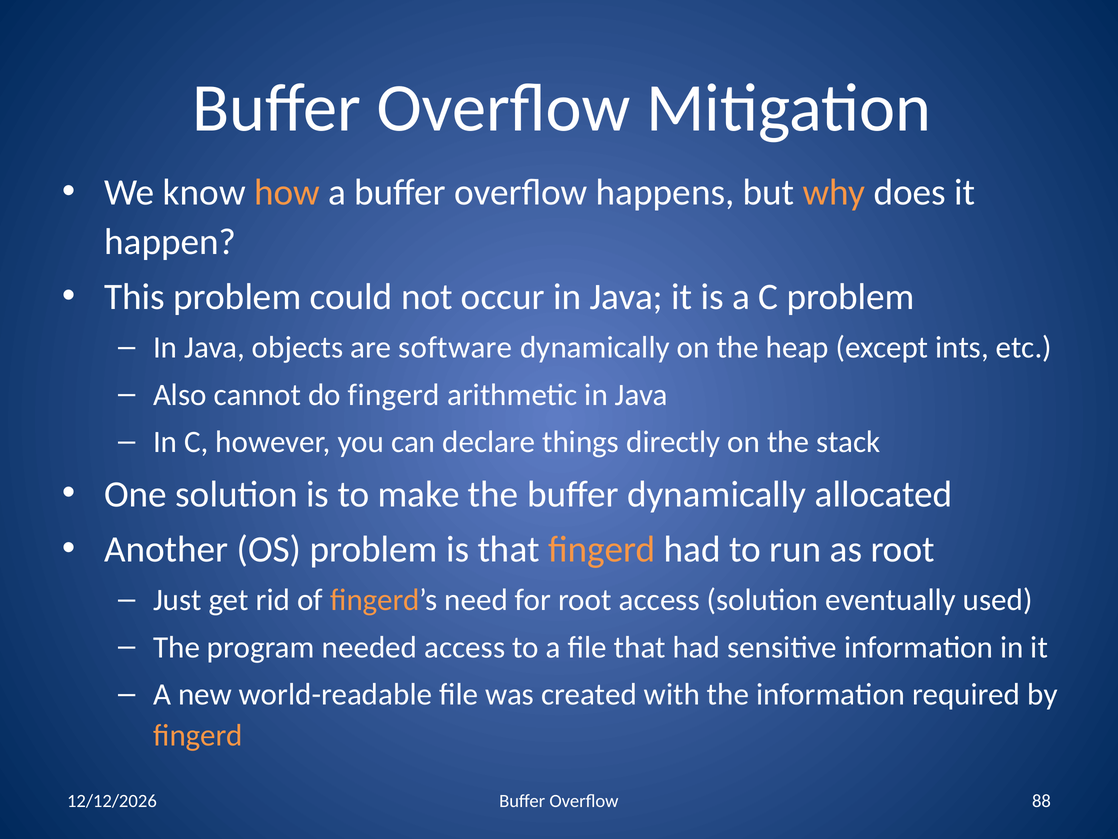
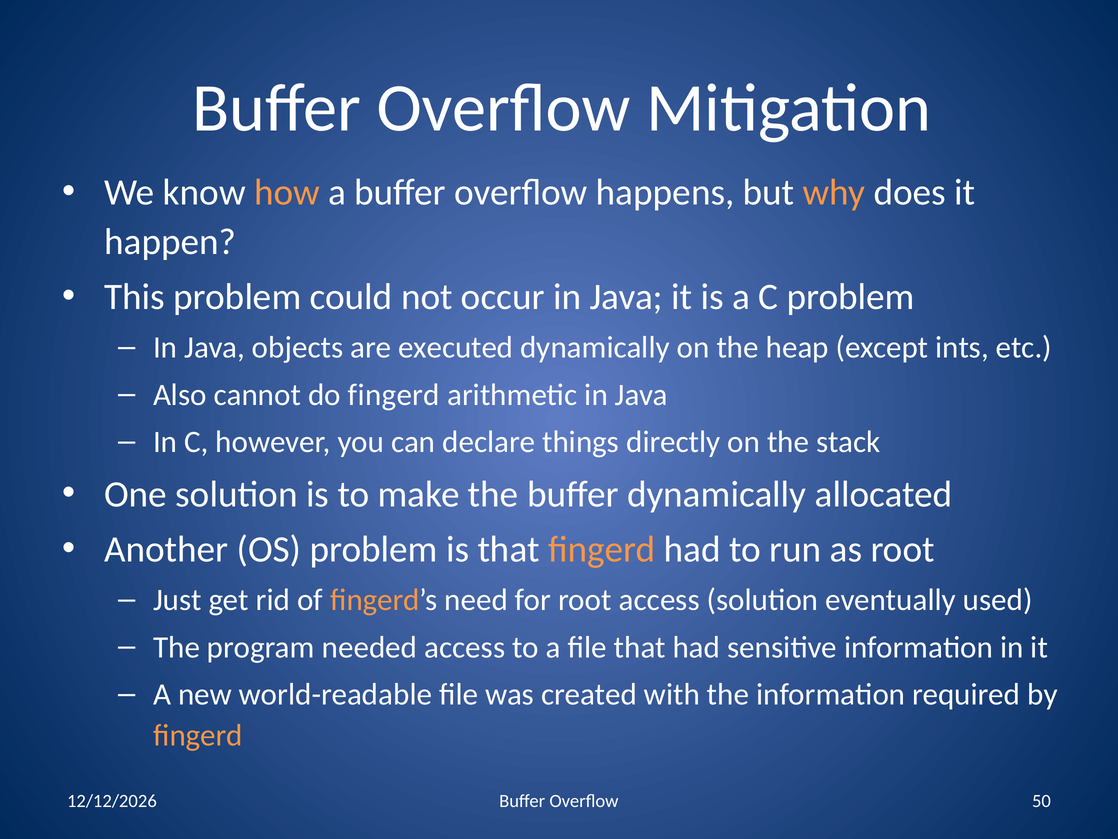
software: software -> executed (456, 347)
88: 88 -> 50 (1041, 801)
